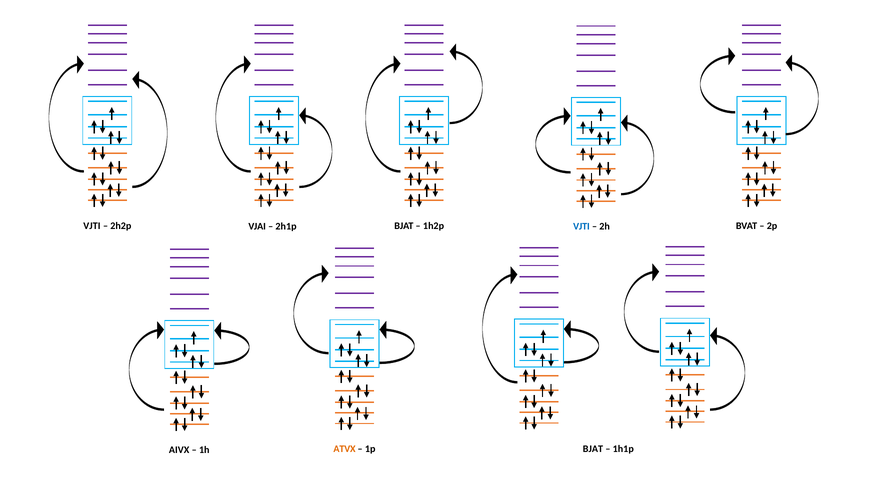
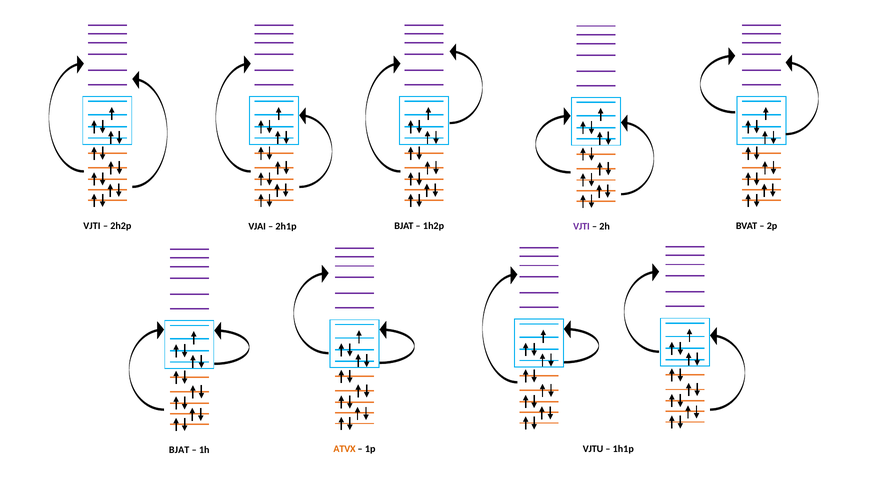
VJTI colour: blue -> purple (581, 226)
AIVX: AIVX -> BJAT (179, 449)
1p BJAT: BJAT -> VJTU (593, 448)
